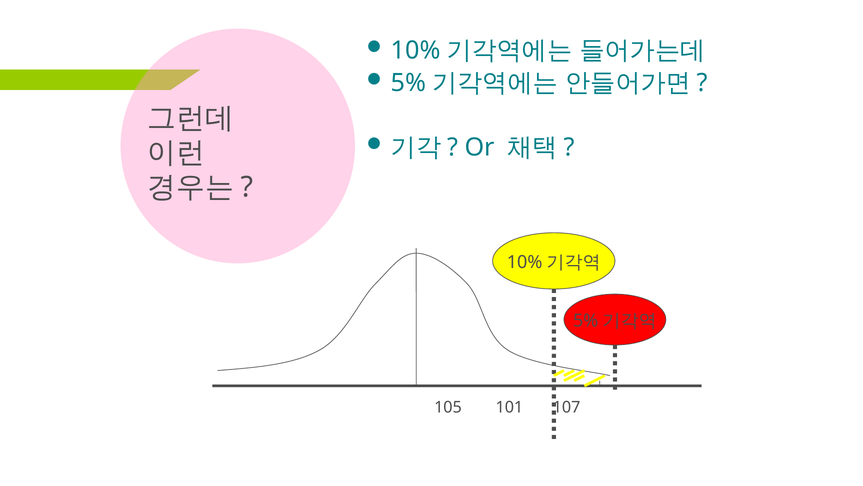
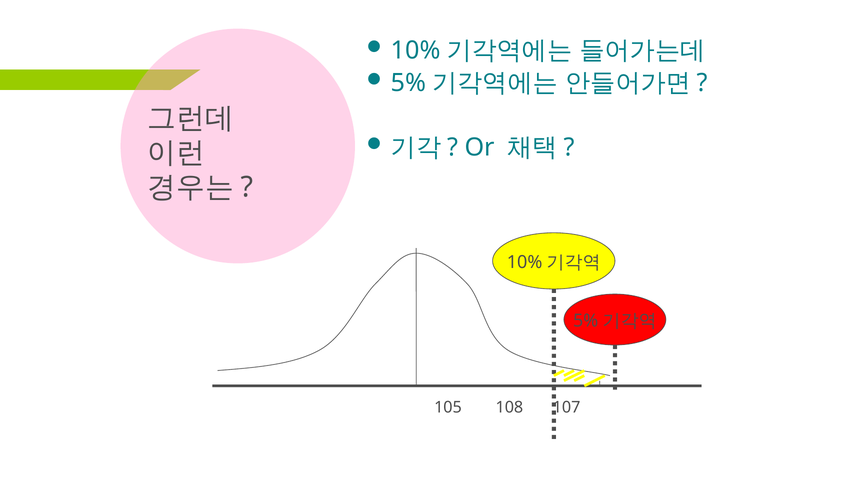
101: 101 -> 108 (509, 407)
